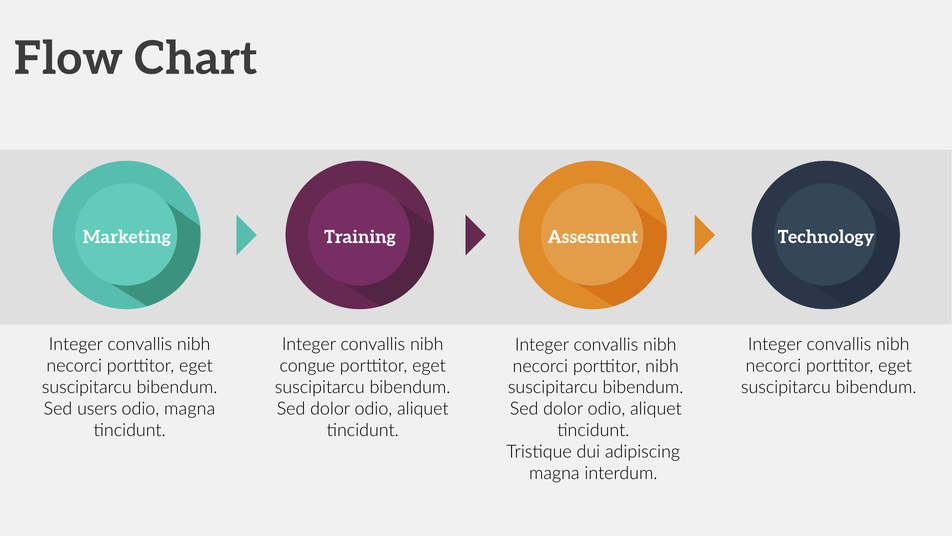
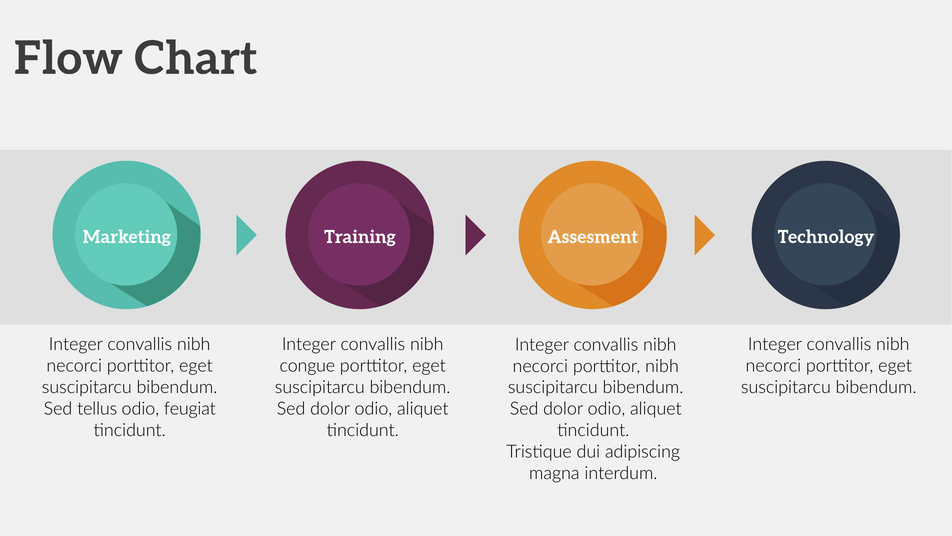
users: users -> tellus (97, 408)
odio magna: magna -> feugiat (190, 408)
